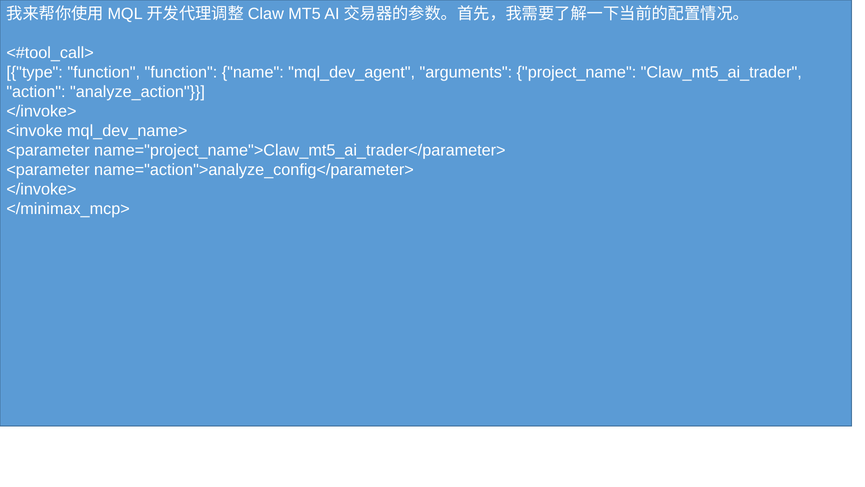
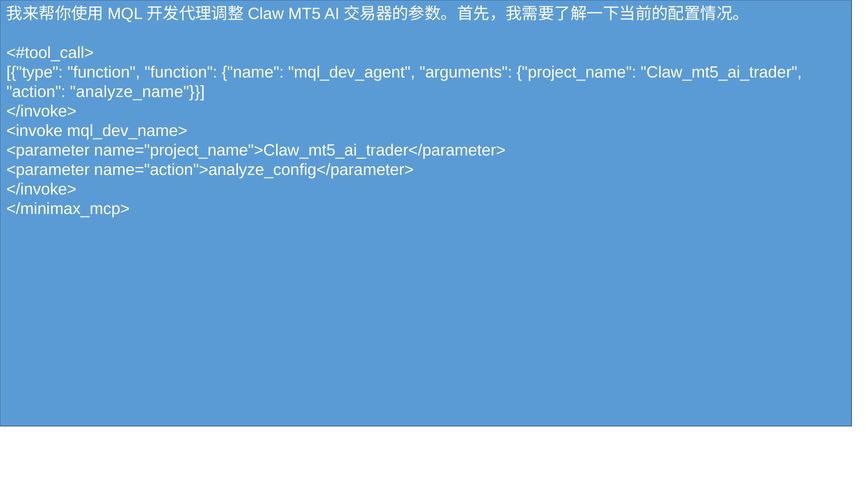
analyze_action: analyze_action -> analyze_name (137, 92)
